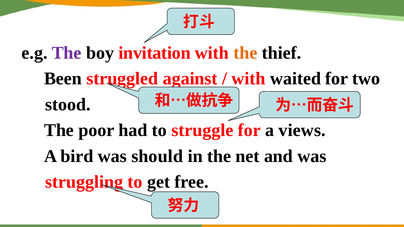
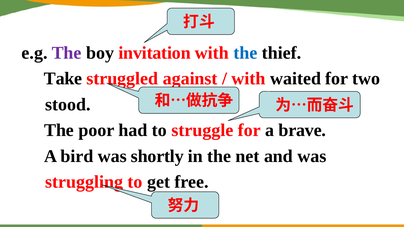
the colour: orange -> blue (245, 53)
Been: Been -> Take (63, 79)
views: views -> brave (302, 131)
should: should -> shortly (157, 156)
